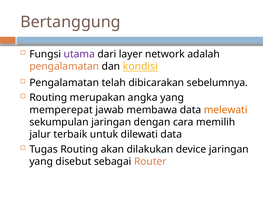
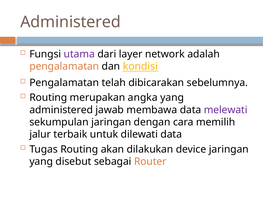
Bertanggung: Bertanggung -> Administered (70, 22)
memperepat: memperepat -> administered (61, 110)
melewati colour: orange -> purple (226, 110)
